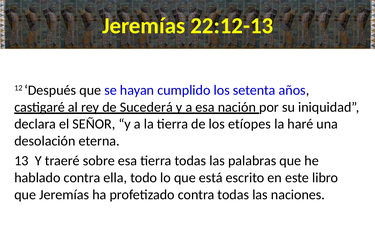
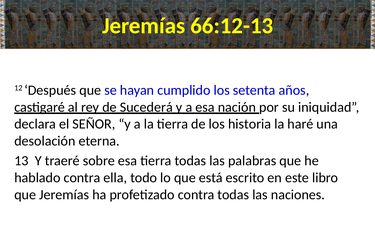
22:12-13: 22:12-13 -> 66:12-13 (232, 26)
etíopes: etíopes -> historia (250, 124)
